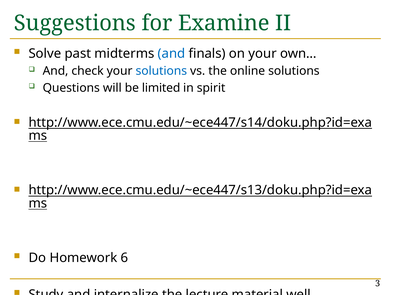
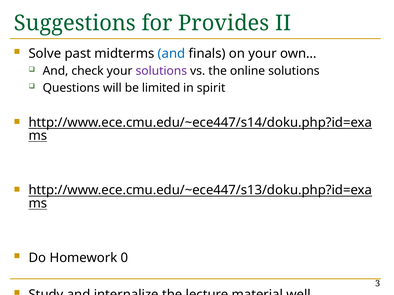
Examine: Examine -> Provides (224, 23)
solutions colour: blue -> purple (161, 71)
6: 6 -> 0 (124, 258)
